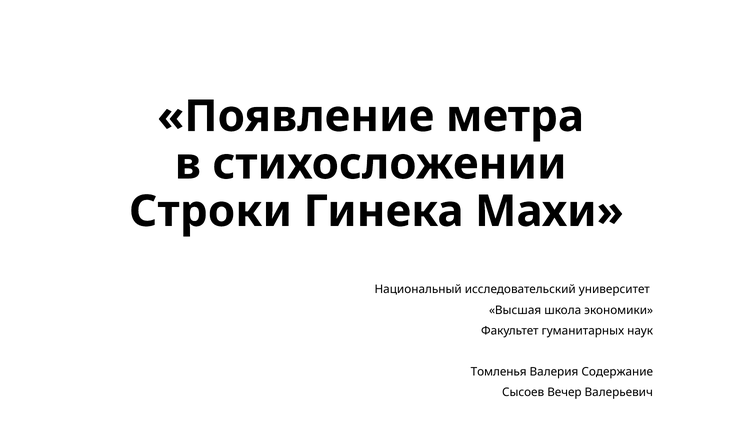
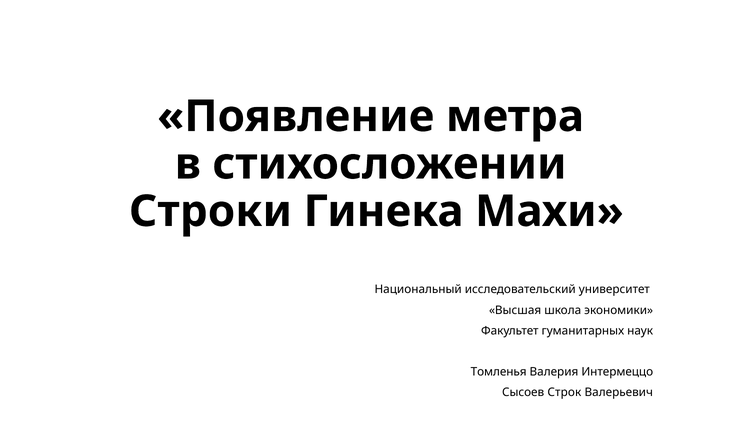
Содержание: Содержание -> Интермеццо (617, 372)
Вечер: Вечер -> Строк (564, 392)
